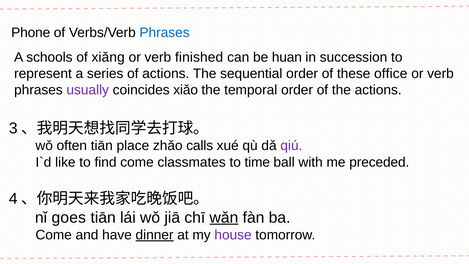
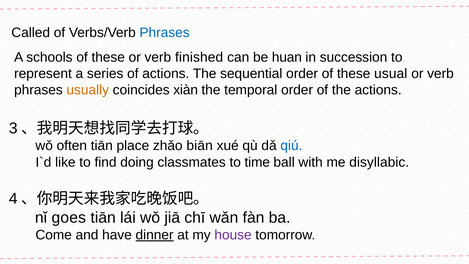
Phone: Phone -> Called (31, 33)
xiǎng: xiǎng -> these (108, 57)
office: office -> usual (391, 74)
usually colour: purple -> orange (88, 90)
xiǎo: xiǎo -> xiàn (186, 90)
calls: calls -> biān (200, 146)
qiú colour: purple -> blue (291, 146)
find come: come -> doing (137, 162)
preceded: preceded -> disyllabic (379, 162)
wǎn underline: present -> none (224, 217)
